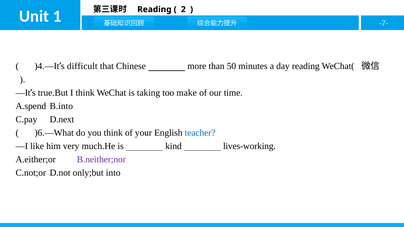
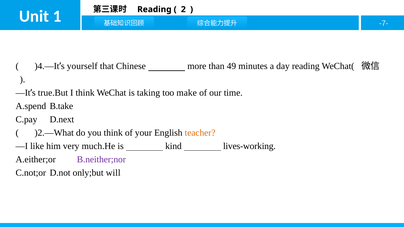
difficult: difficult -> yourself (82, 66)
50: 50 -> 49 (231, 66)
B.into: B.into -> B.take (61, 106)
)6.—What: )6.—What -> )2.—What (54, 133)
teacher colour: blue -> orange (200, 133)
into: into -> will (113, 173)
